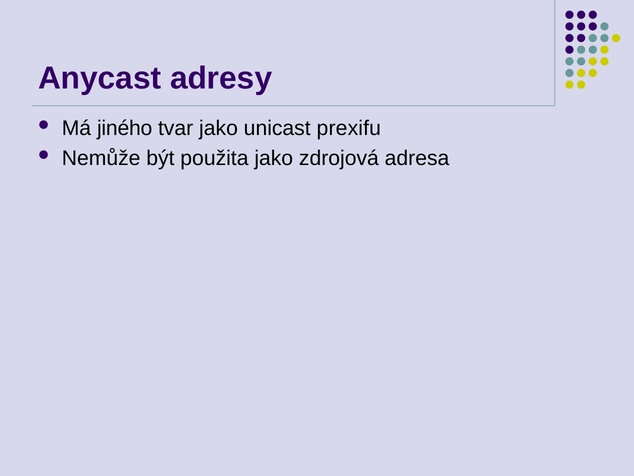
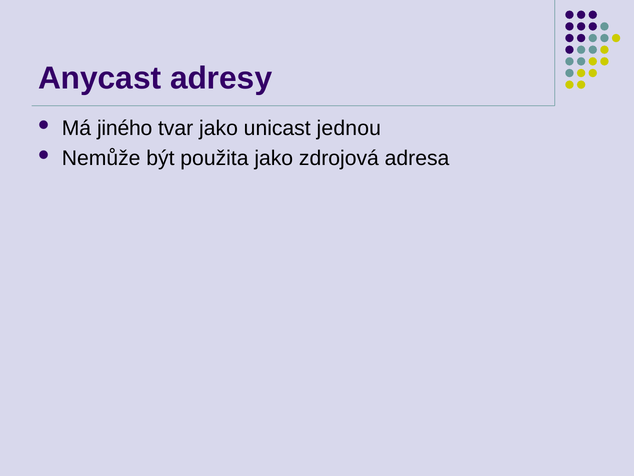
prexifu: prexifu -> jednou (349, 128)
